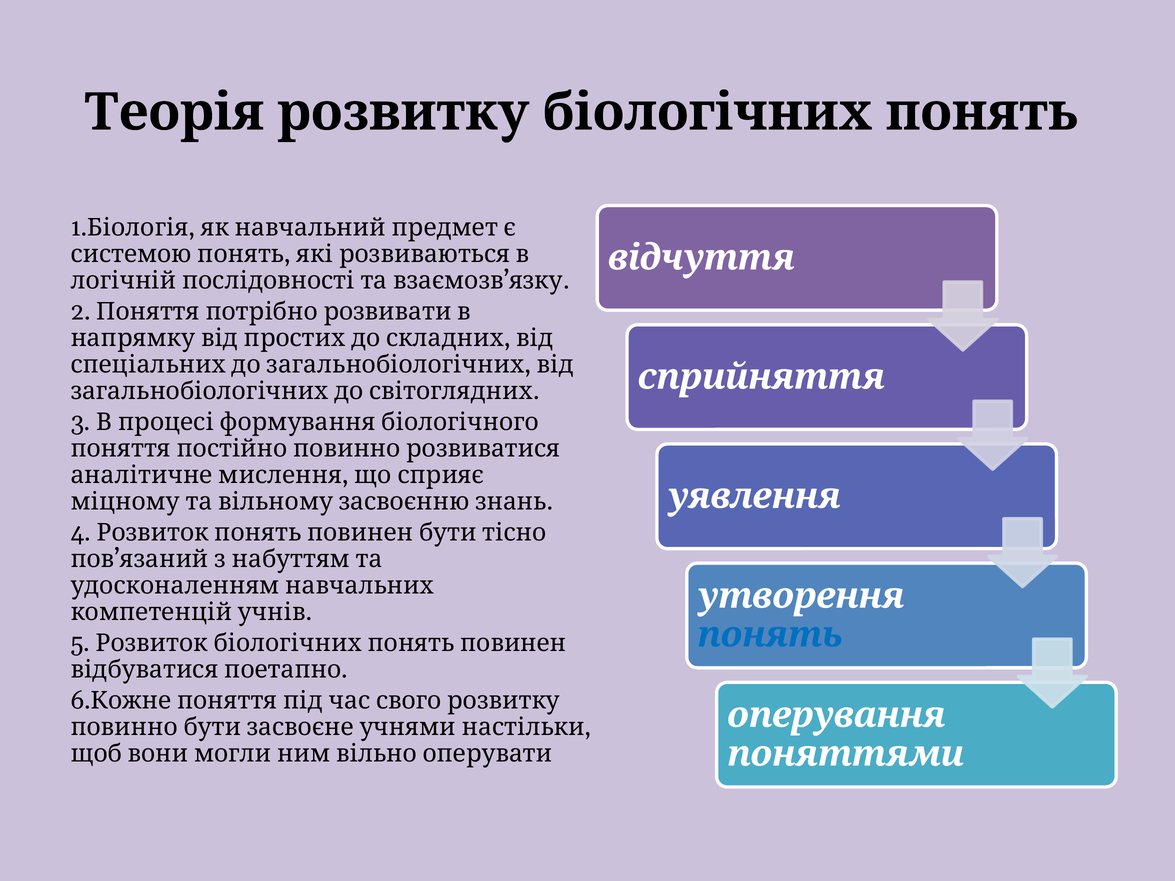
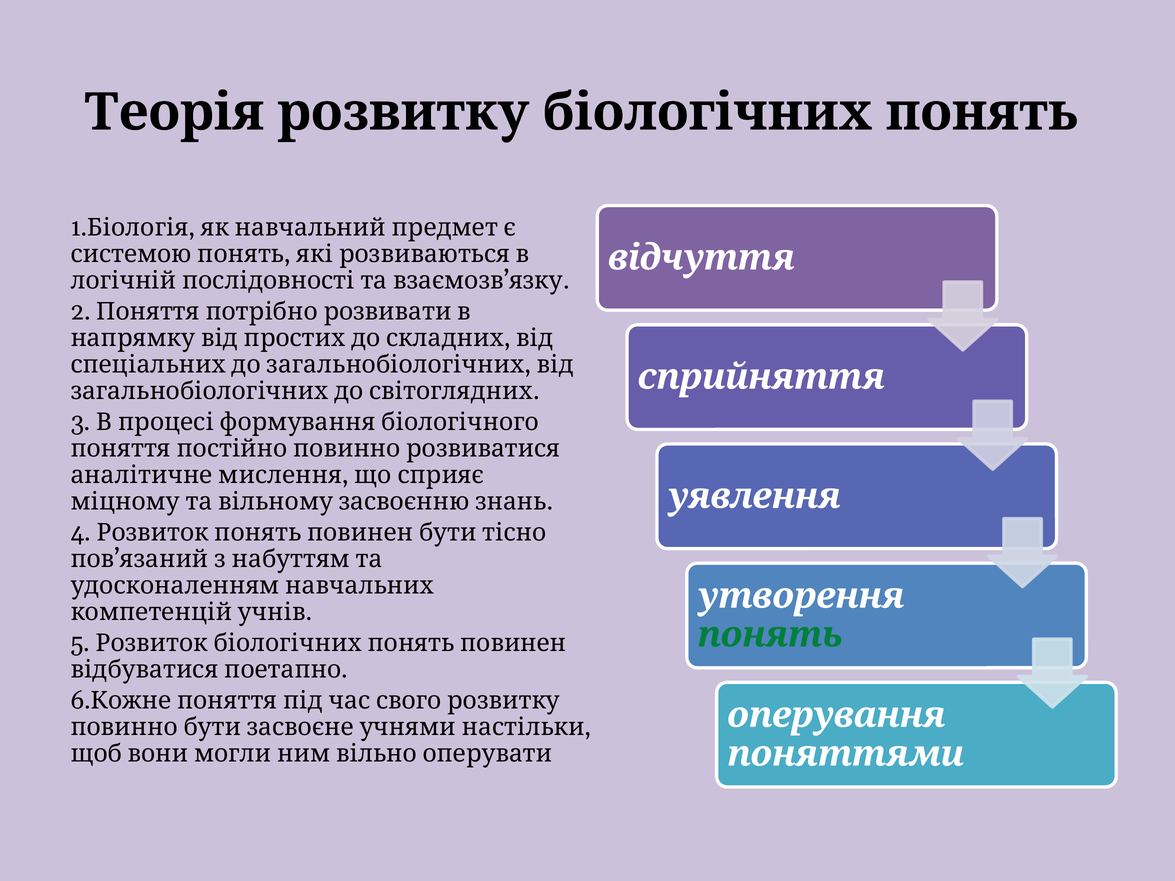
понять colour: blue -> green (770, 635)
